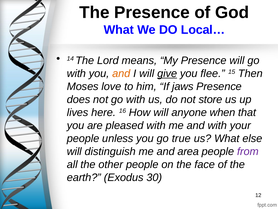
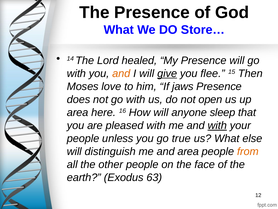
Local…: Local… -> Store… (203, 30)
means: means -> healed (139, 60)
store: store -> open (210, 99)
lives: lives -> area (78, 112)
when: when -> sleep (223, 112)
with underline: none -> present (217, 125)
from colour: purple -> orange (248, 151)
30: 30 -> 63 (154, 177)
